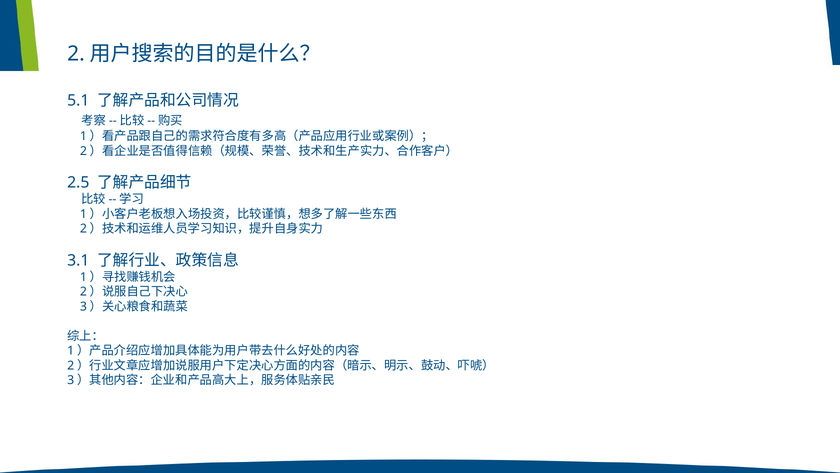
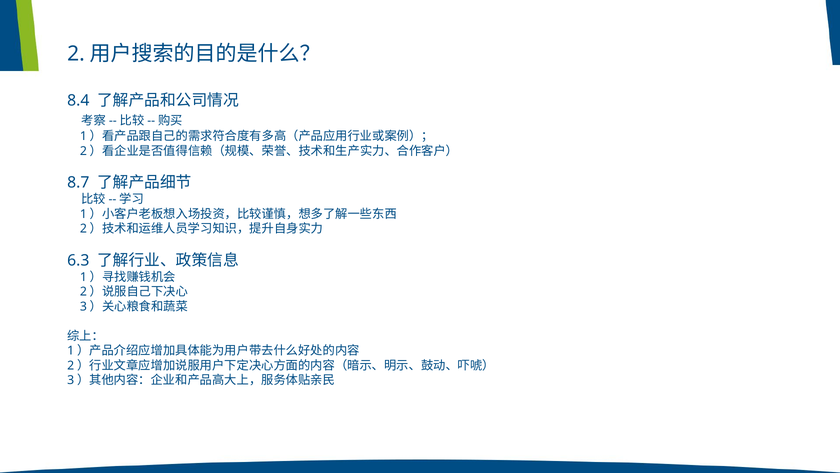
5.1: 5.1 -> 8.4 (78, 101)
2.5: 2.5 -> 8.7 (78, 183)
3.1: 3.1 -> 6.3 (78, 260)
